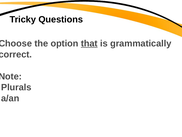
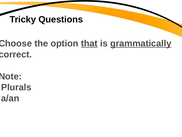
grammatically underline: none -> present (141, 43)
